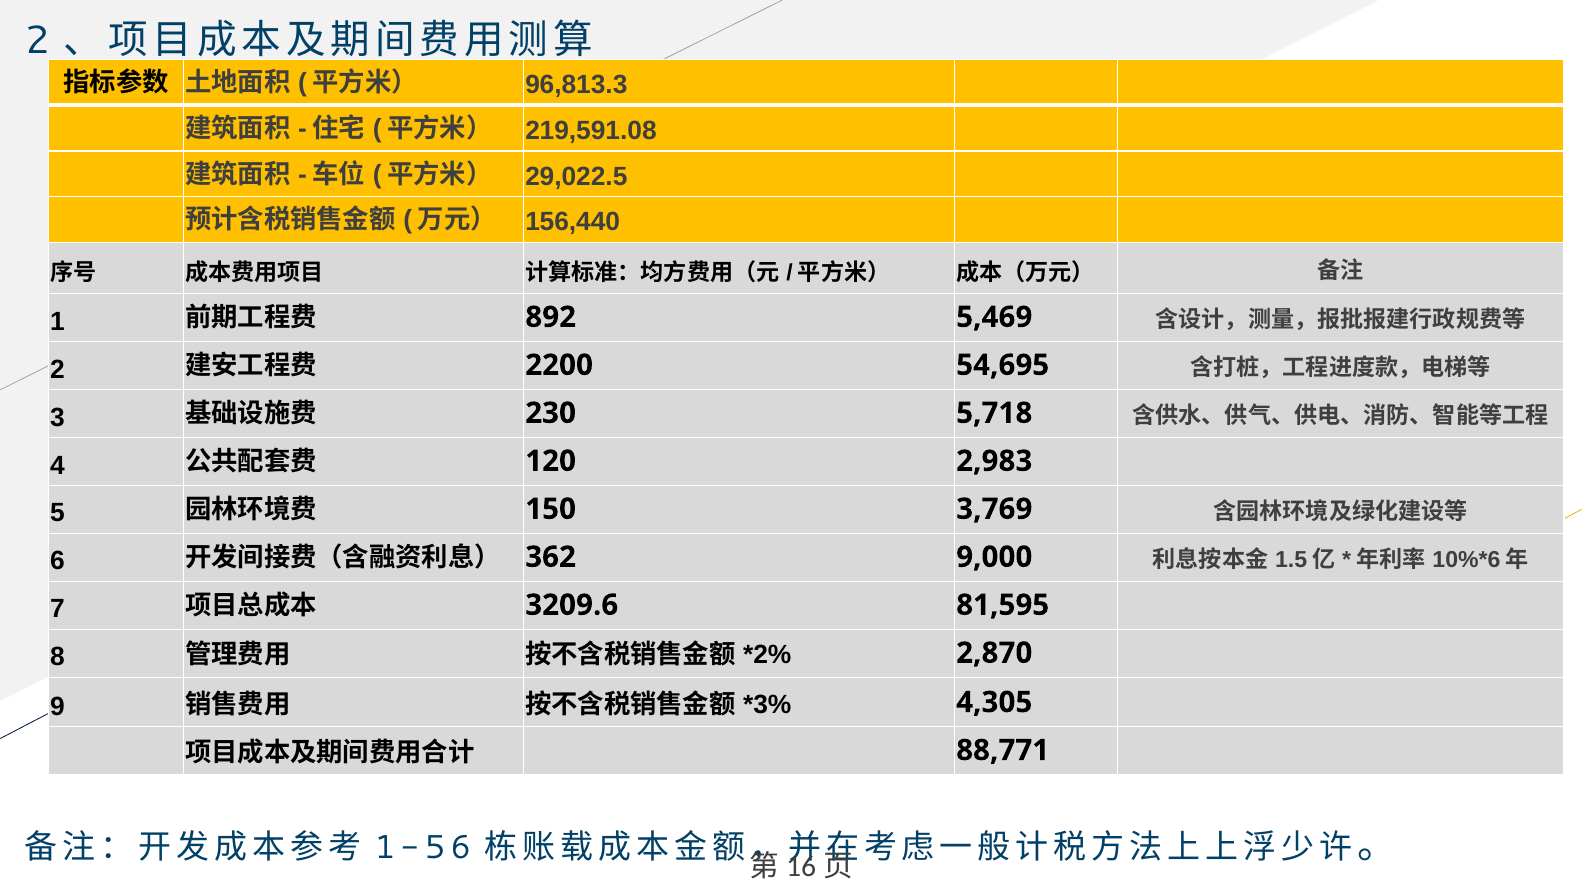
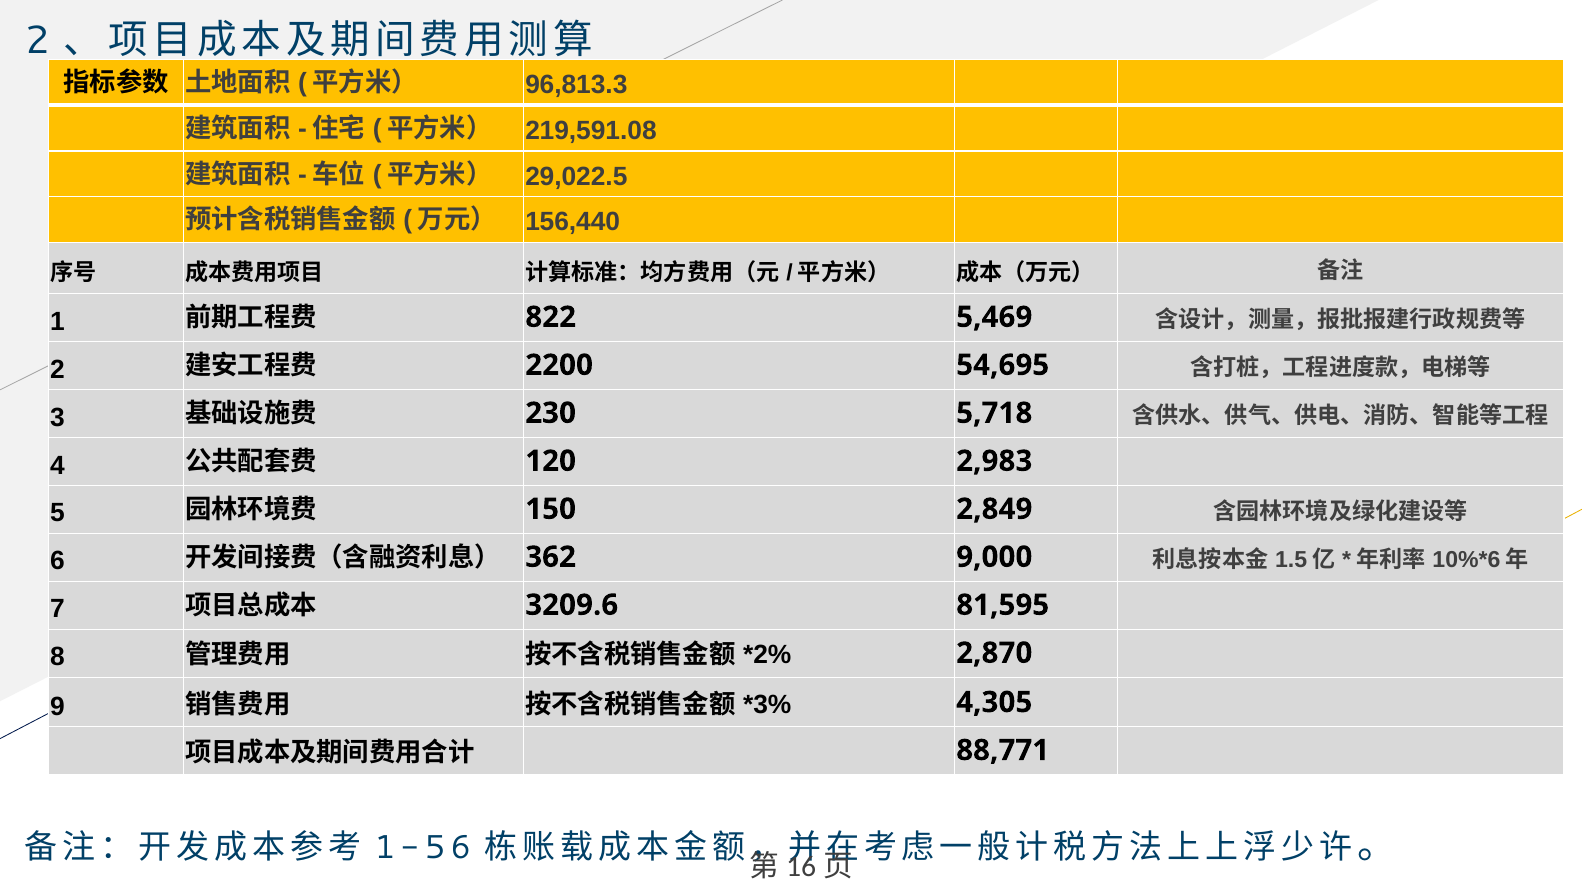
892: 892 -> 822 (551, 317)
3,769: 3,769 -> 2,849 (994, 509)
